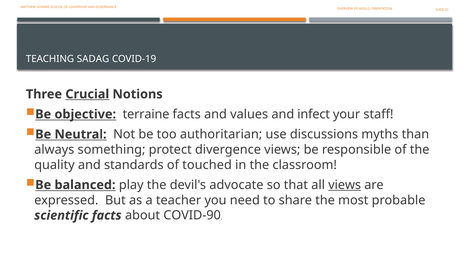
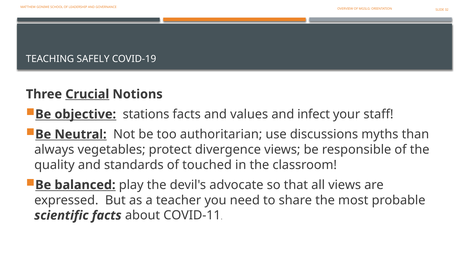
SADAG: SADAG -> SAFELY (93, 59)
terraine: terraine -> stations (146, 114)
something: something -> vegetables (112, 149)
views underline: present -> none (345, 185)
COVID-90: COVID-90 -> COVID-11 (192, 215)
